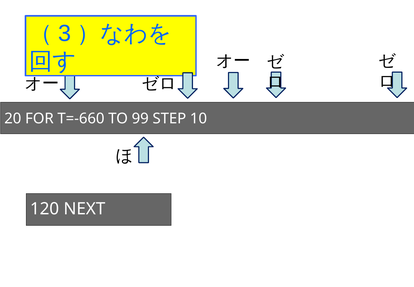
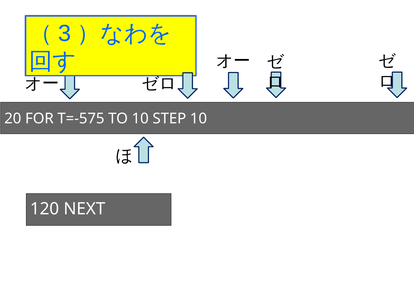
T=-660: T=-660 -> T=-575 (81, 118)
TO 99: 99 -> 10 (140, 118)
